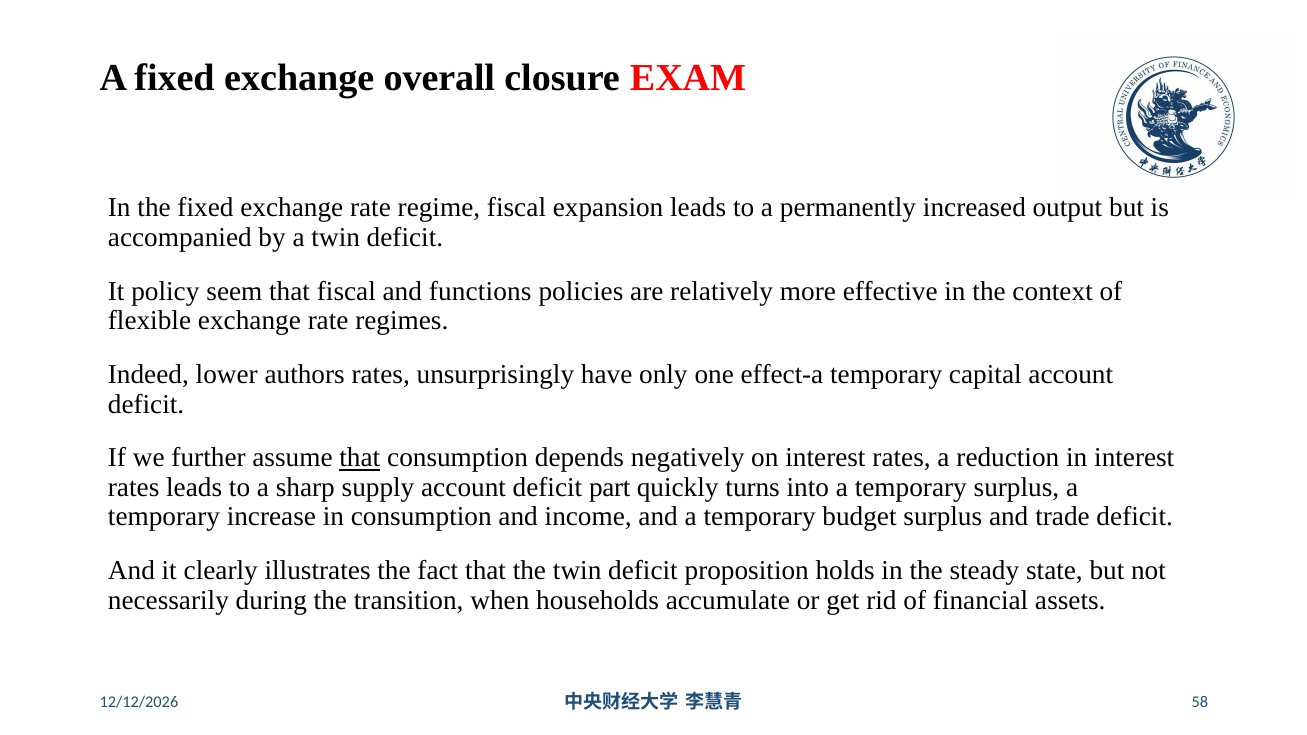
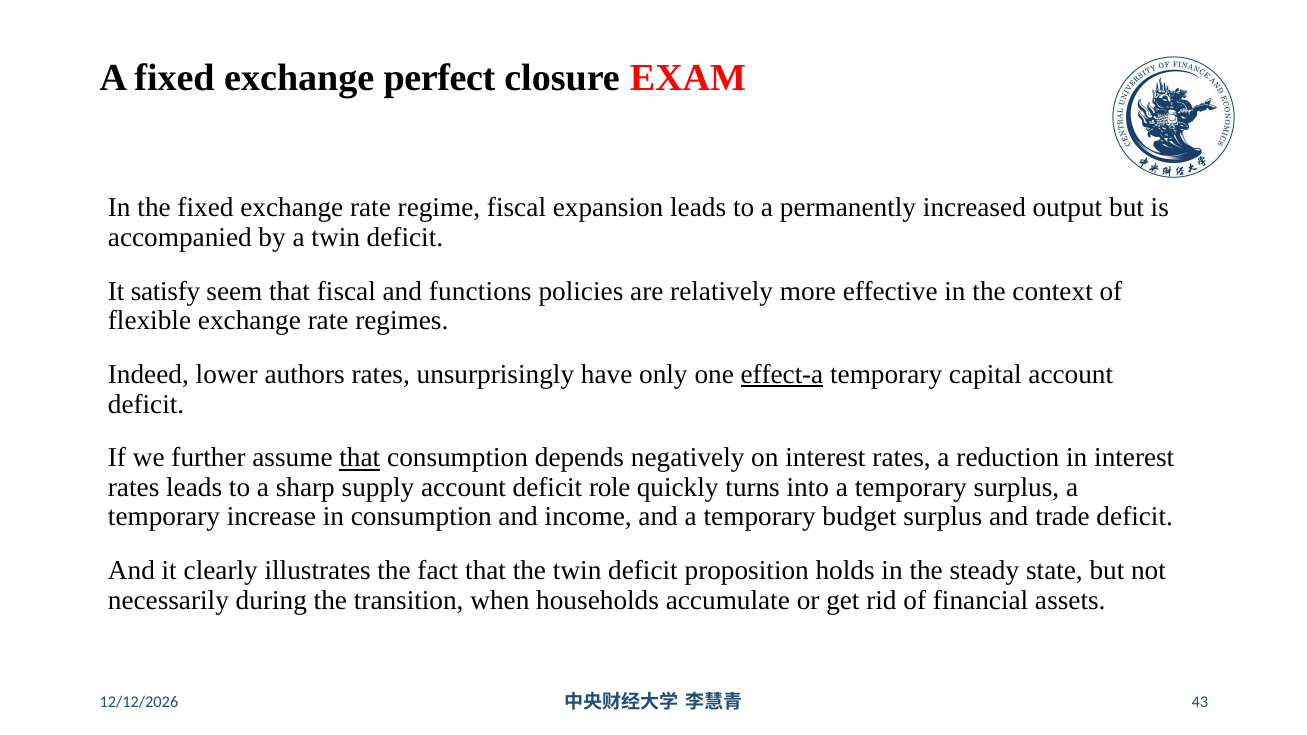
overall: overall -> perfect (439, 78)
policy: policy -> satisfy (166, 291)
effect-a underline: none -> present (782, 375)
part: part -> role (610, 488)
58: 58 -> 43 (1200, 702)
